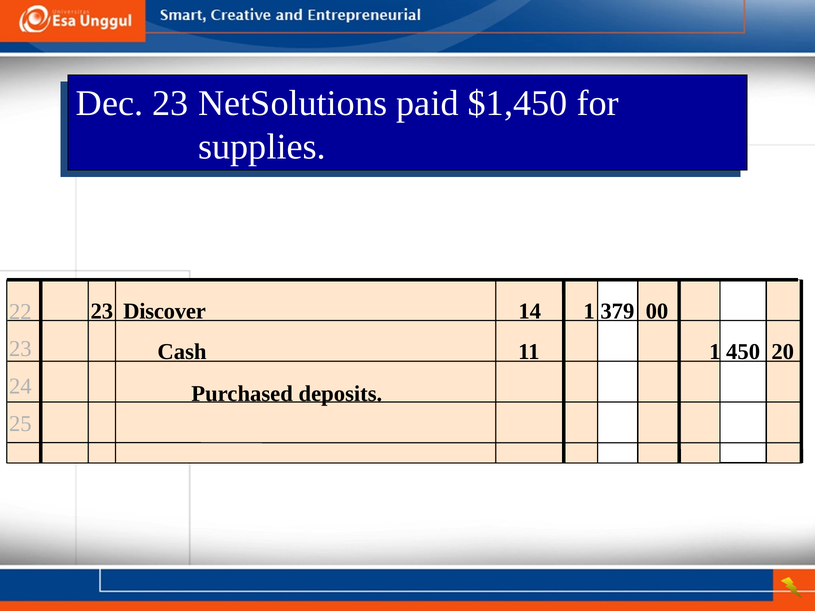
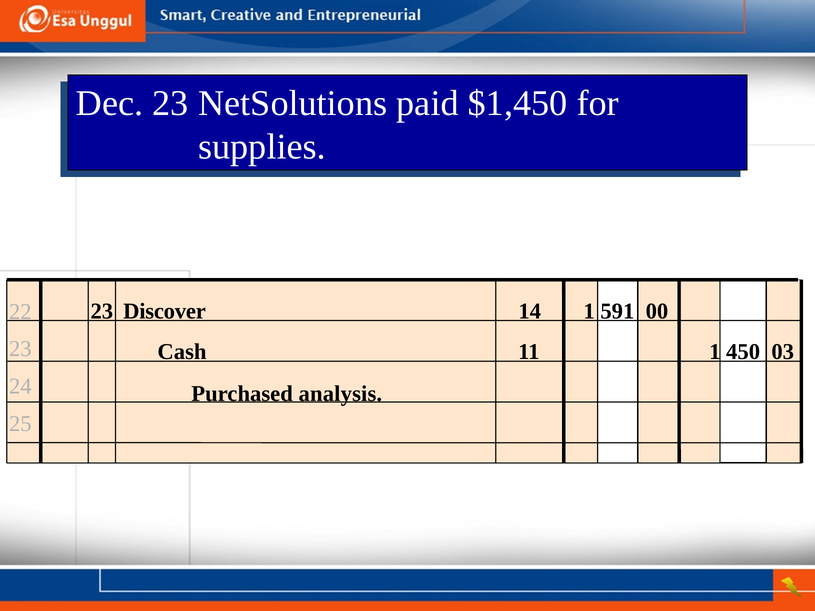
379: 379 -> 591 (617, 311)
20: 20 -> 03 (783, 352)
deposits: deposits -> analysis (340, 394)
